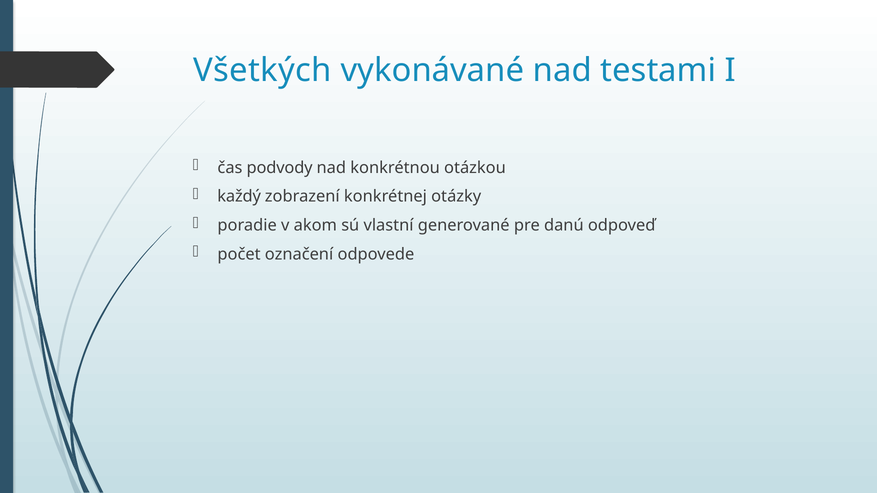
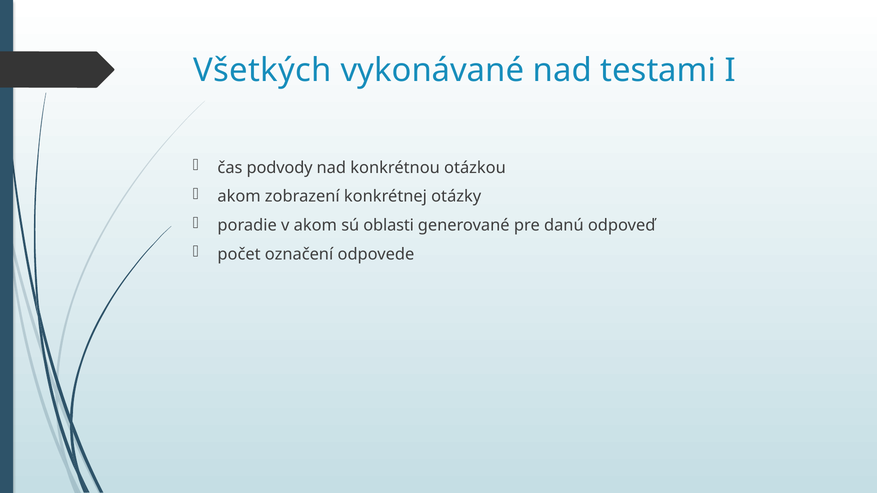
každý: každý -> akom (239, 197)
vlastní: vlastní -> oblasti (389, 226)
